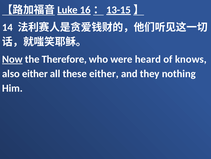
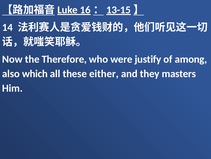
Now underline: present -> none (12, 59)
heard: heard -> justify (148, 59)
knows: knows -> among (191, 59)
also either: either -> which (35, 73)
nothing: nothing -> masters (179, 73)
